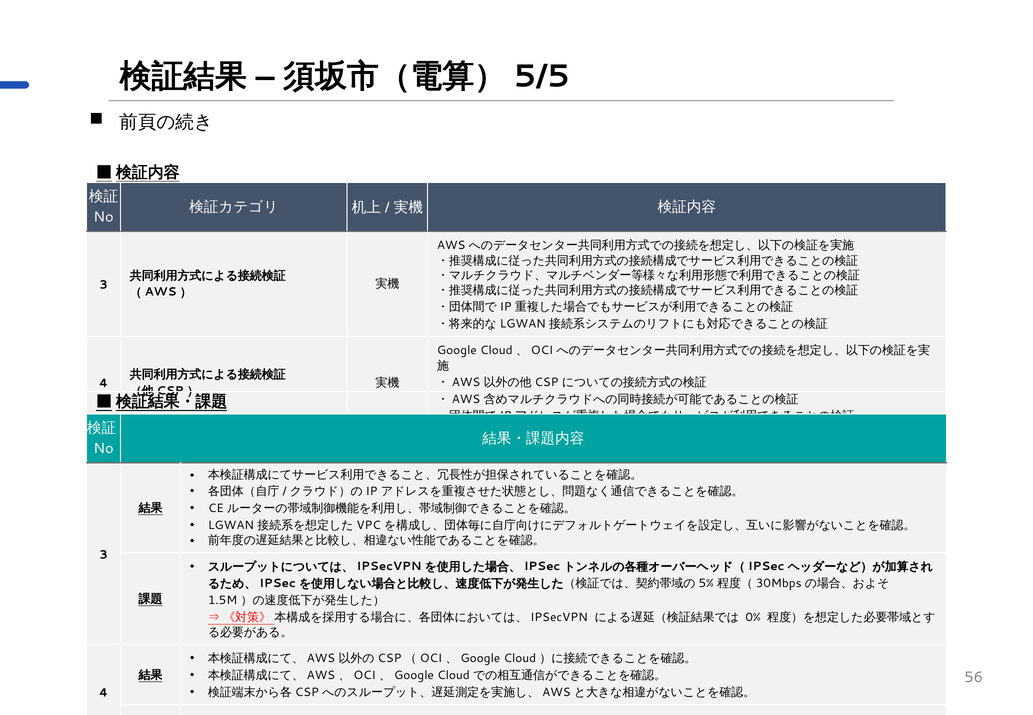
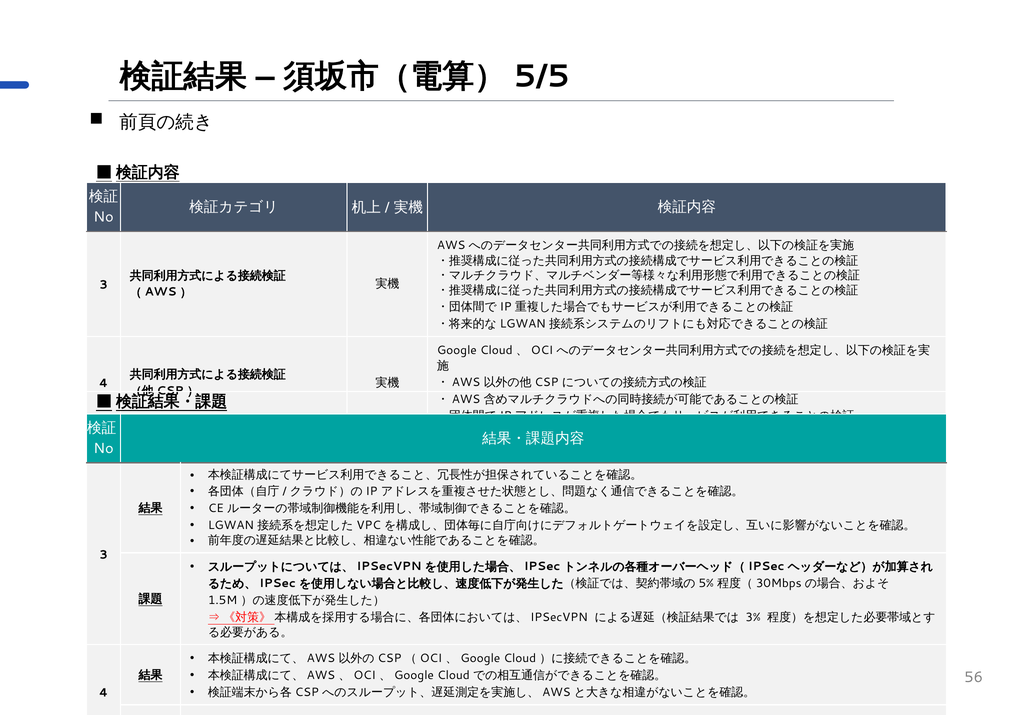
0%: 0% -> 3% (753, 617)
